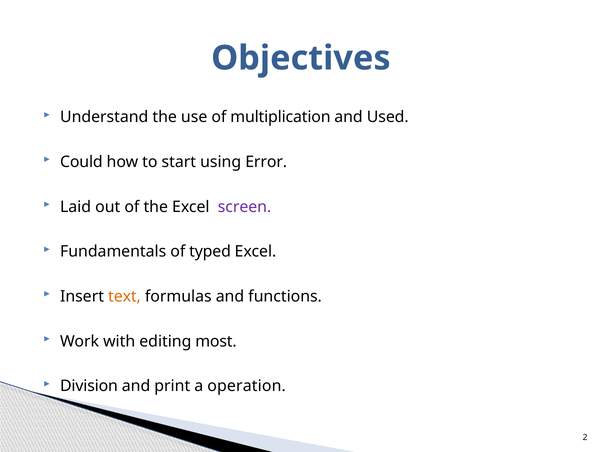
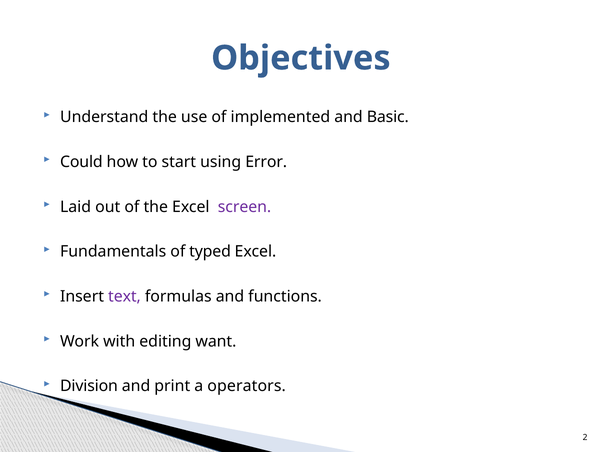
multiplication: multiplication -> implemented (280, 117)
Used: Used -> Basic (388, 117)
text colour: orange -> purple (124, 296)
most: most -> want (216, 341)
operation: operation -> operators (247, 386)
